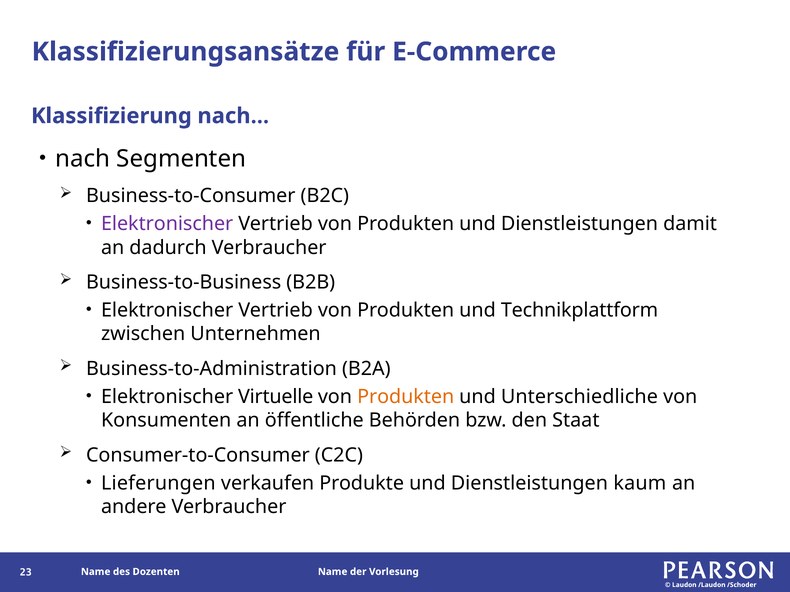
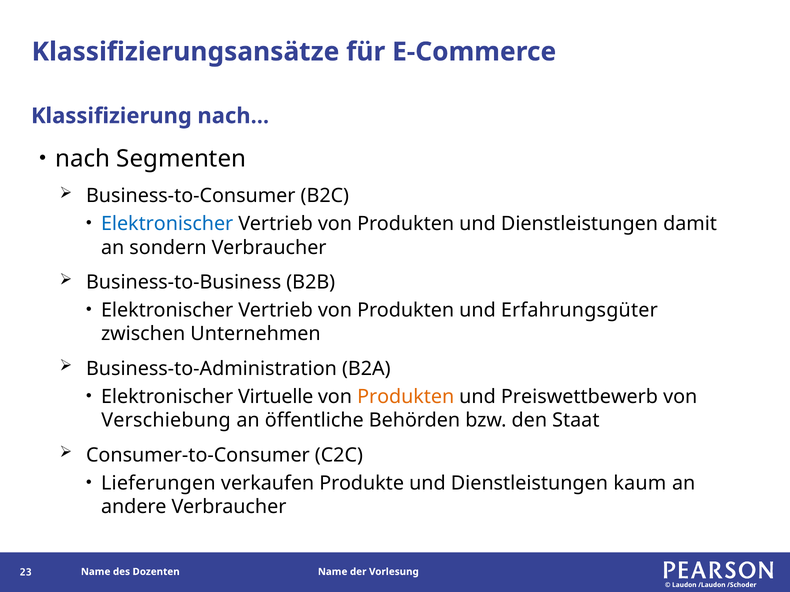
Elektronischer colour: purple -> blue (167, 224)
dadurch: dadurch -> sondern (168, 248)
Technikplattform: Technikplattform -> Erfahrungsgüter (579, 311)
Unterschiedliche: Unterschiedliche -> Preiswettbewerb (579, 397)
Konsumenten: Konsumenten -> Verschiebung (166, 421)
